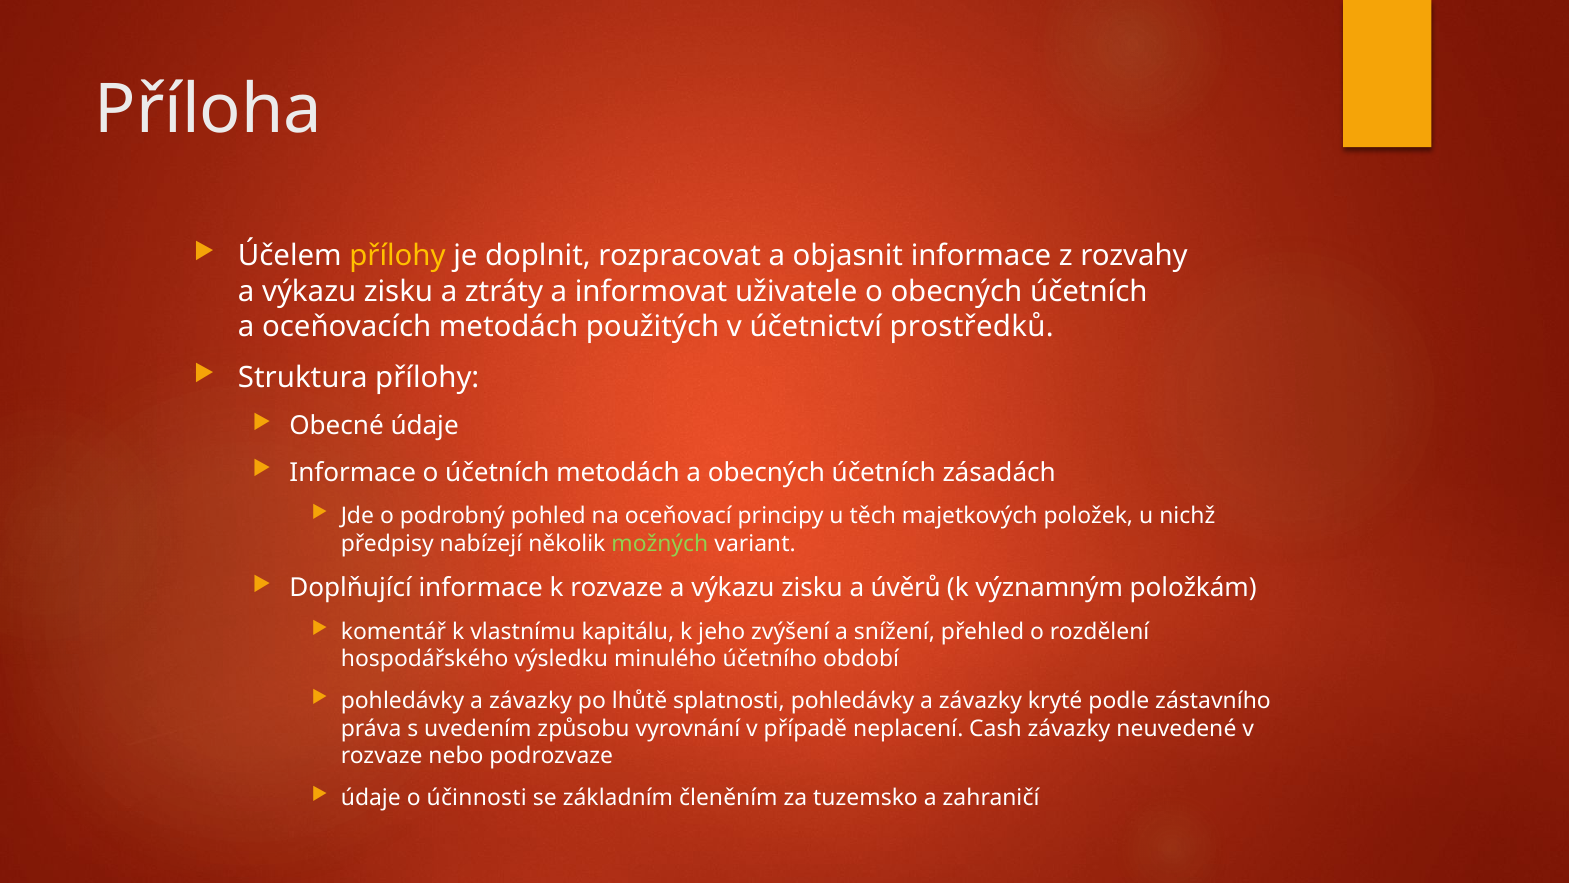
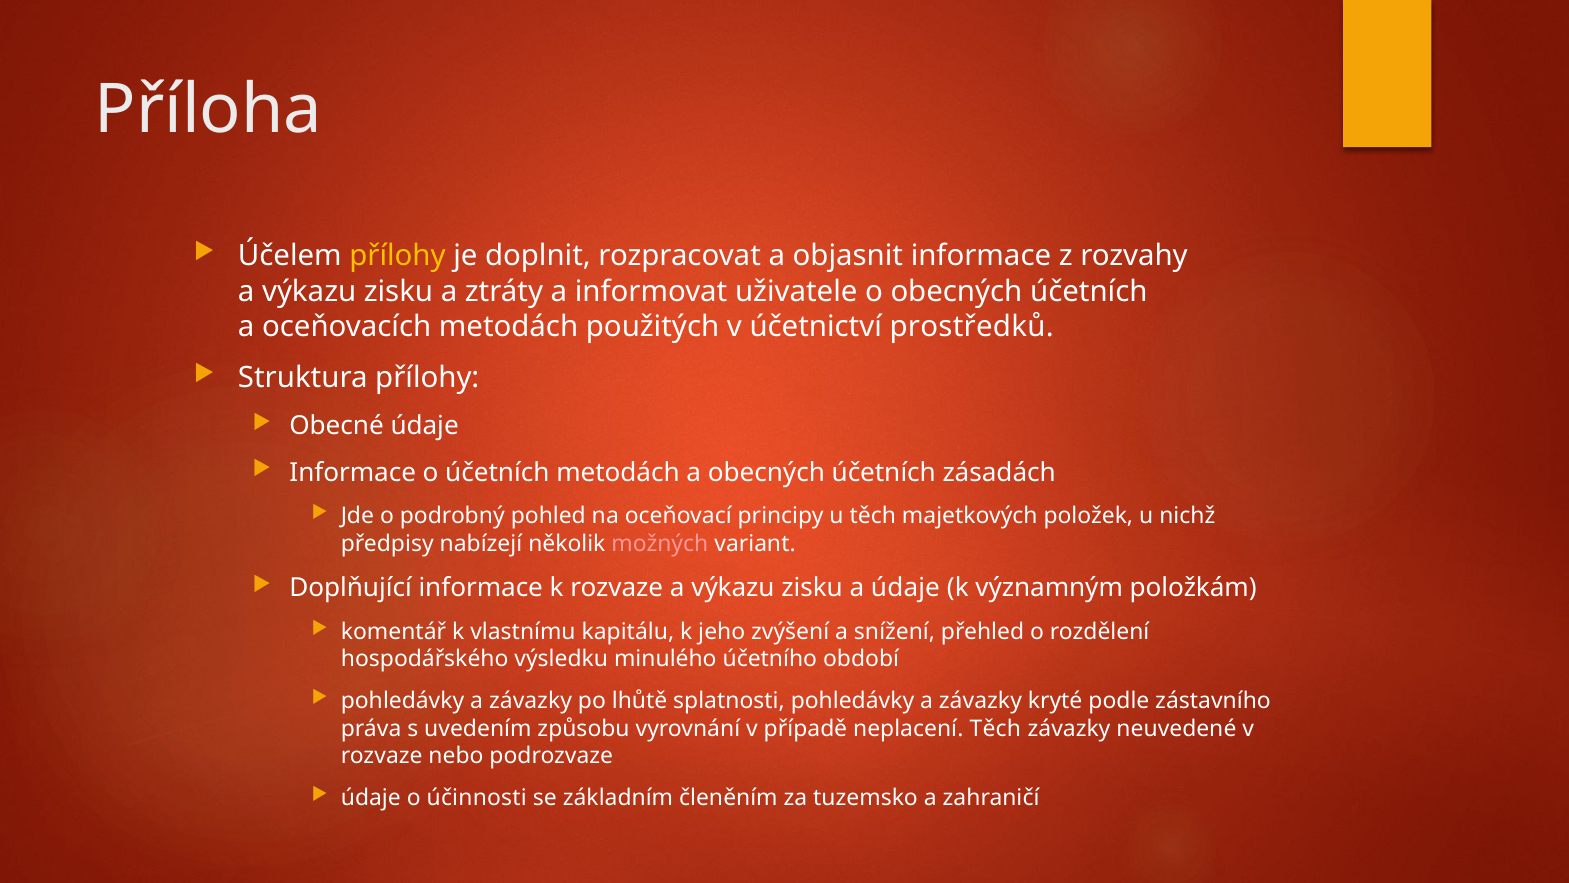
možných colour: light green -> pink (660, 543)
a úvěrů: úvěrů -> údaje (905, 588)
neplacení Cash: Cash -> Těch (995, 728)
